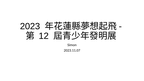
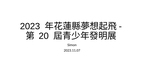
12: 12 -> 20 (44, 36)
